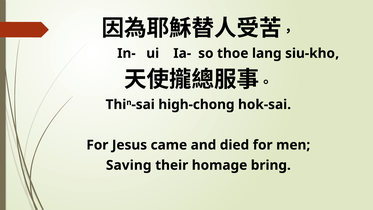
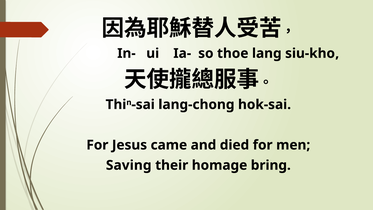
high-chong: high-chong -> lang-chong (196, 104)
